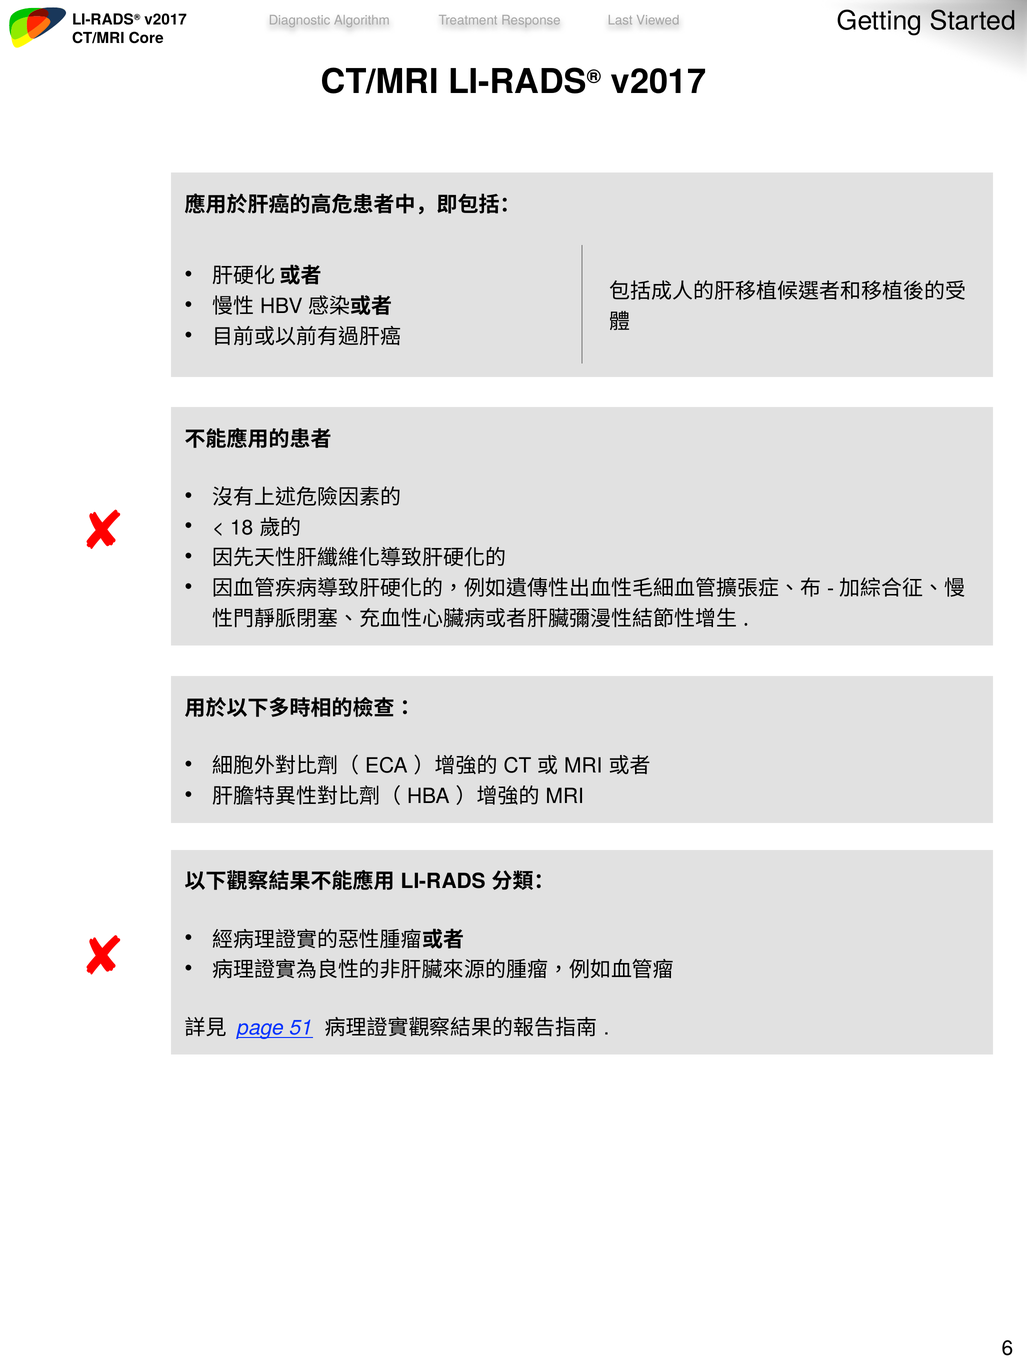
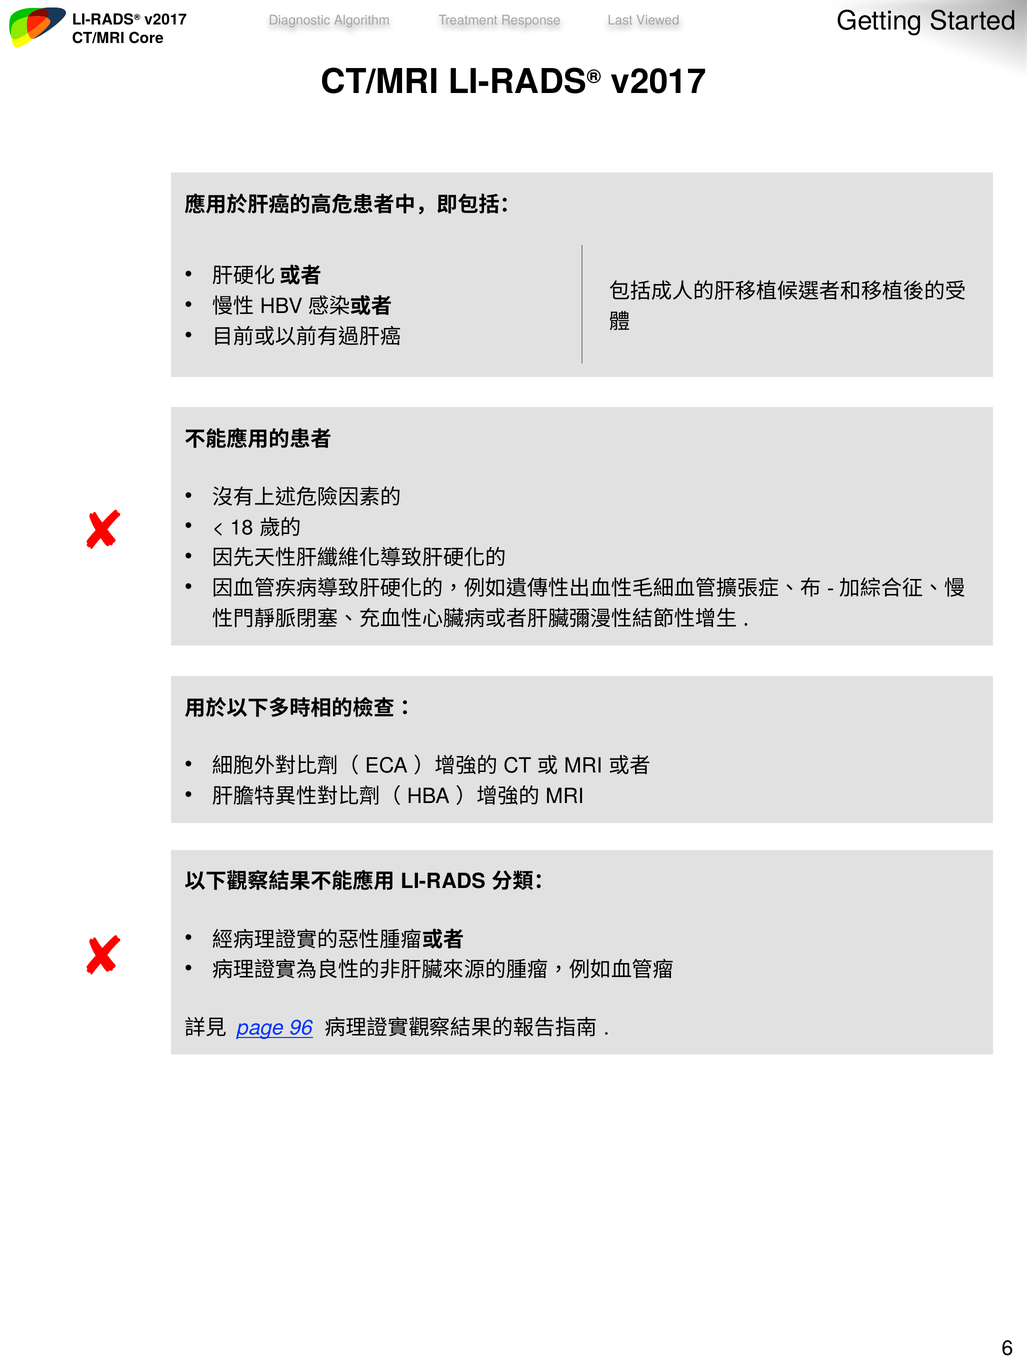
51: 51 -> 96 (301, 1028)
